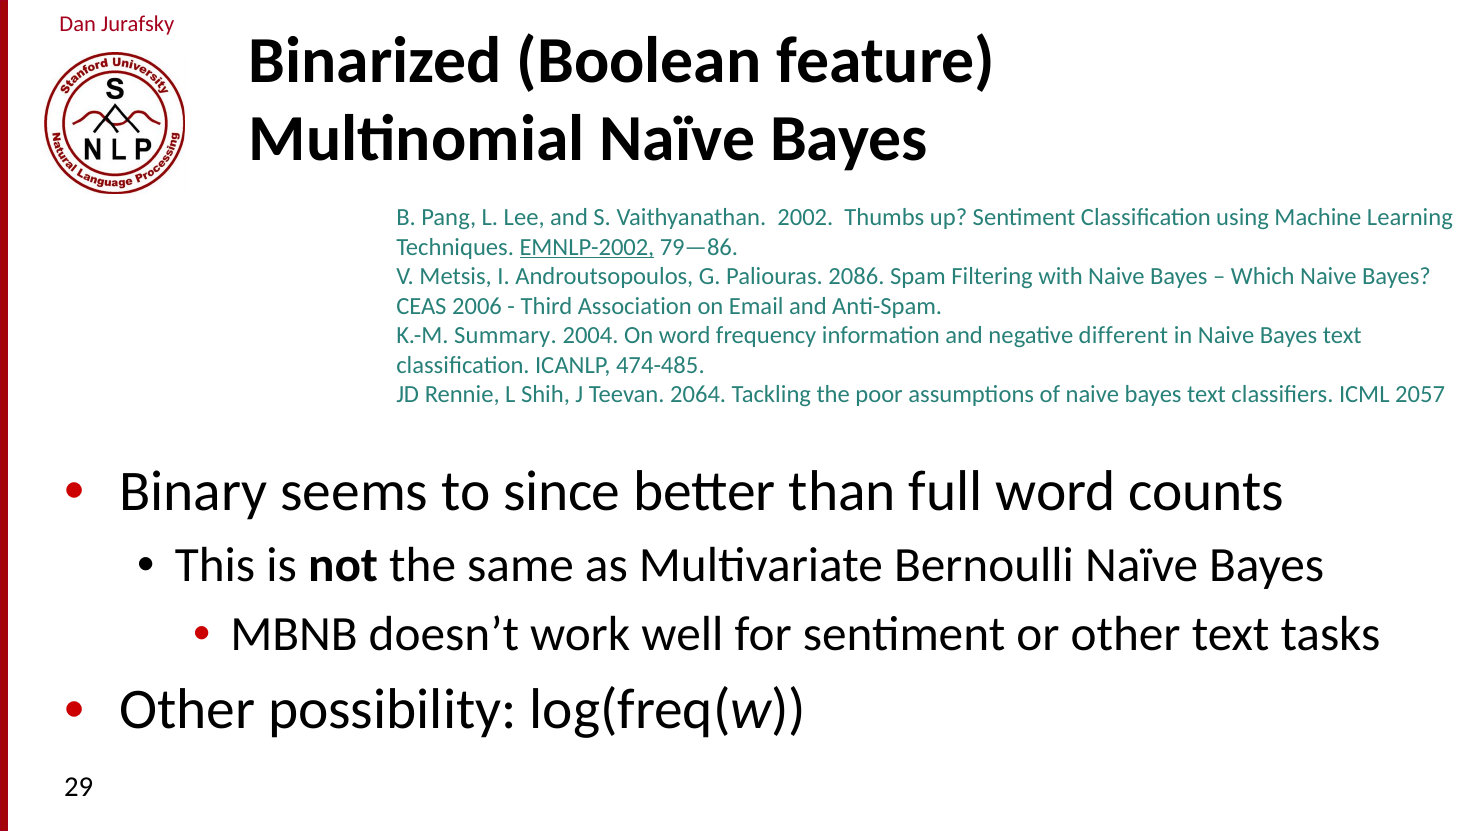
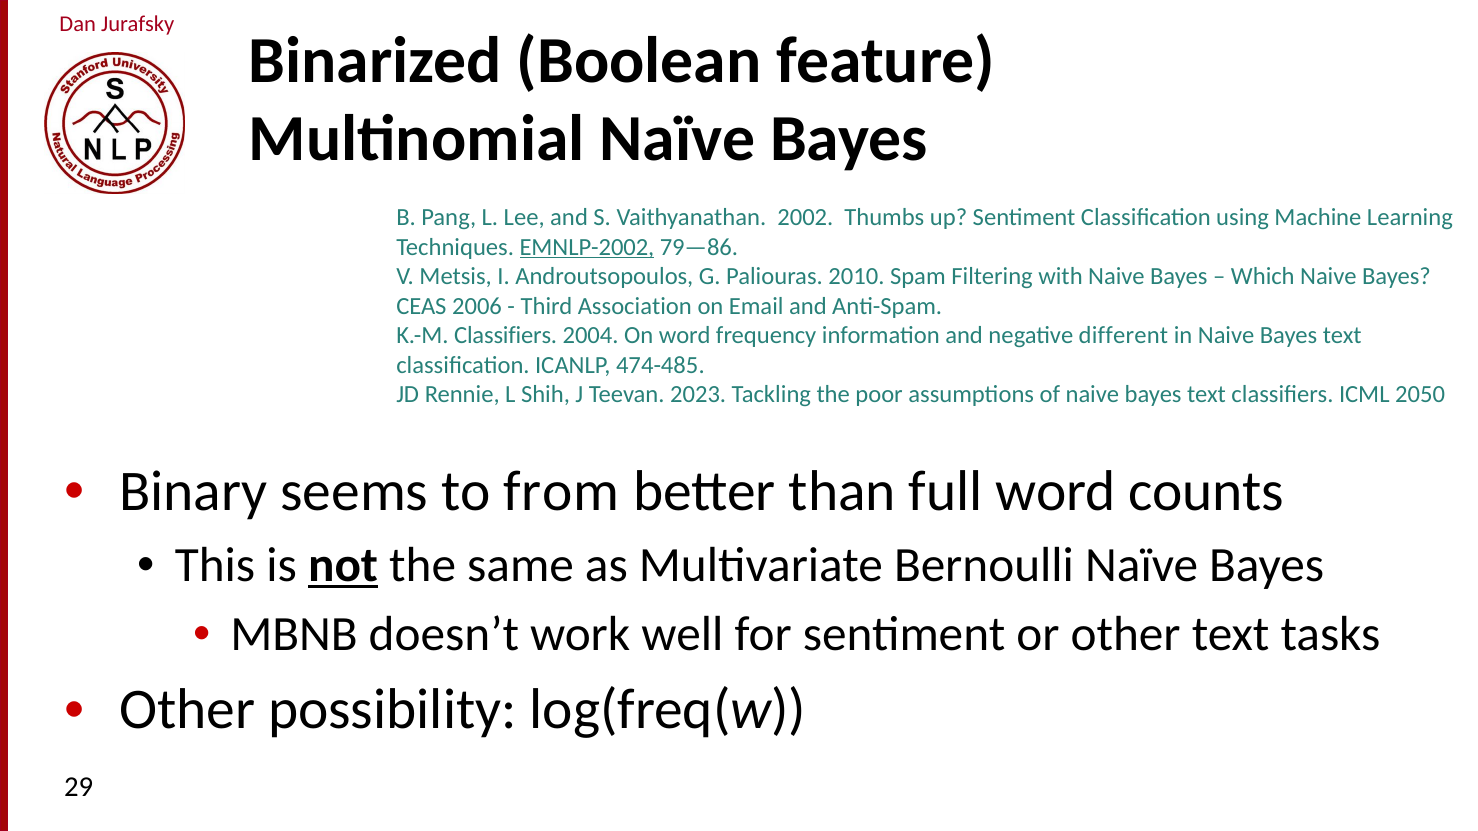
2086: 2086 -> 2010 (856, 277)
K.-M Summary: Summary -> Classifiers (506, 336)
2064: 2064 -> 2023 (698, 395)
2057: 2057 -> 2050 (1420, 395)
since: since -> from (561, 492)
not underline: none -> present (343, 565)
